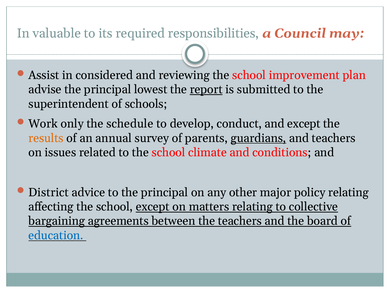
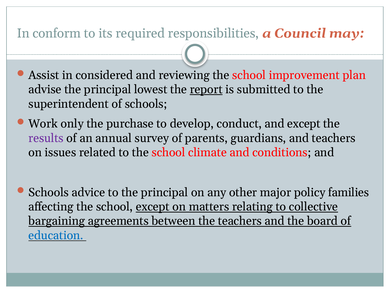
valuable: valuable -> conform (57, 33)
schedule: schedule -> purchase (130, 124)
results colour: orange -> purple (46, 138)
guardians underline: present -> none (258, 138)
District: District -> Schools (49, 192)
policy relating: relating -> families (349, 192)
